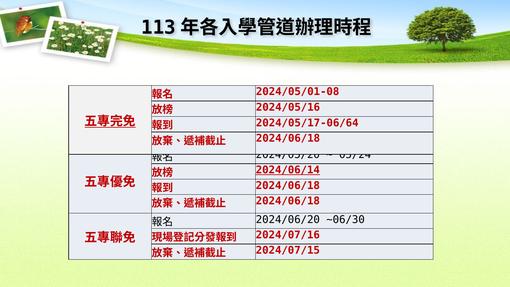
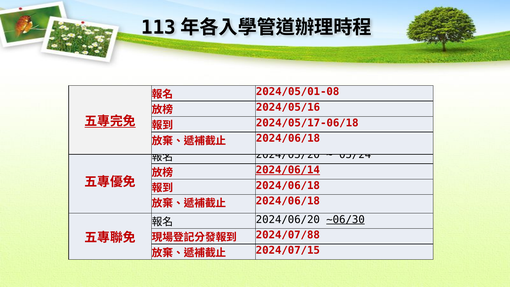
2024/05/17-06/64: 2024/05/17-06/64 -> 2024/05/17-06/18 (307, 123)
~06/30 underline: none -> present (346, 219)
2024/07/16: 2024/07/16 -> 2024/07/88 (288, 235)
